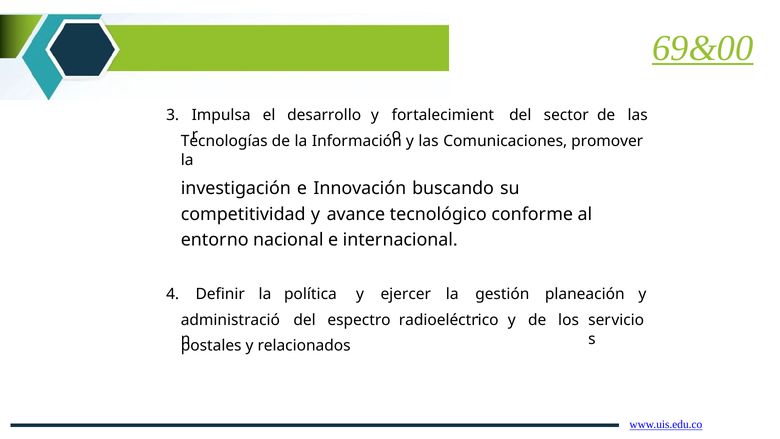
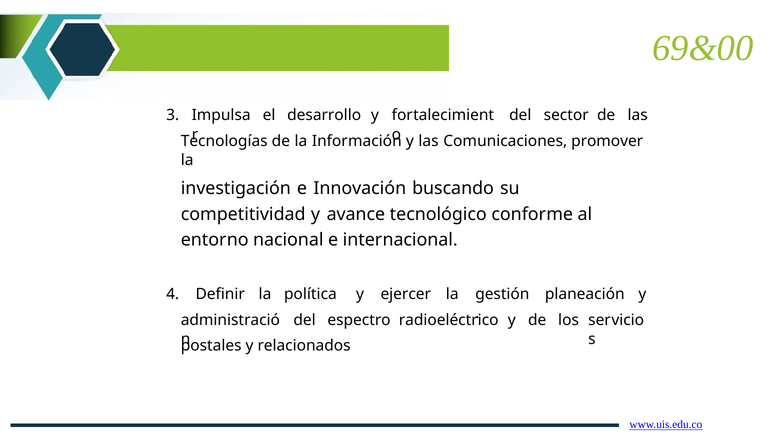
69&00 underline: present -> none (703, 48)
